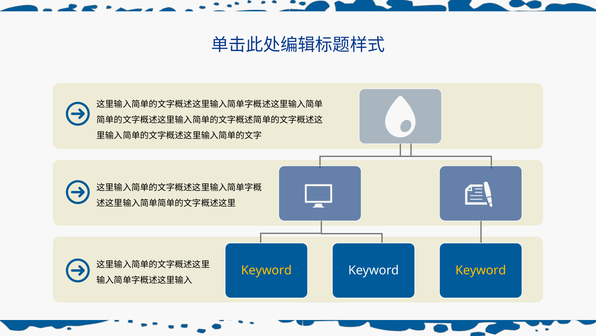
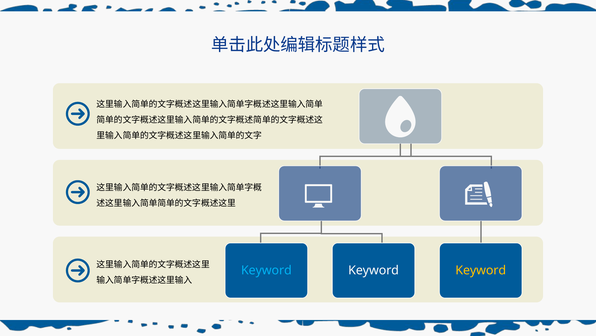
Keyword colour: yellow -> light blue (266, 270)
